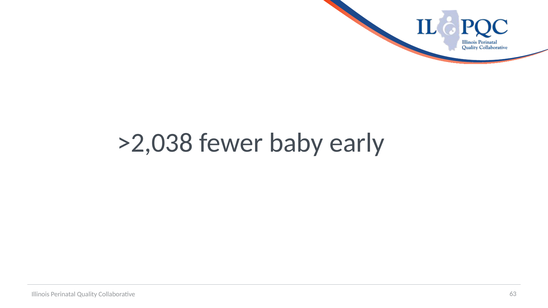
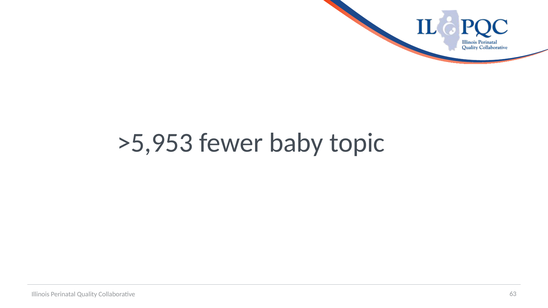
>2,038: >2,038 -> >5,953 (155, 143)
early: early -> topic (357, 143)
